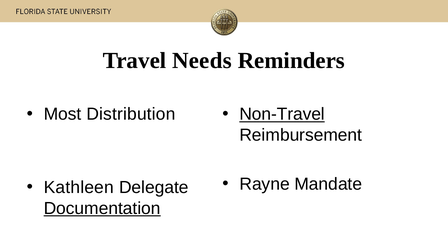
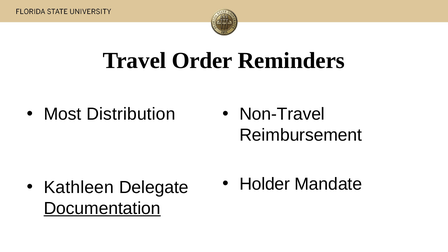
Needs: Needs -> Order (202, 61)
Non-Travel underline: present -> none (282, 114)
Rayne: Rayne -> Holder (265, 184)
